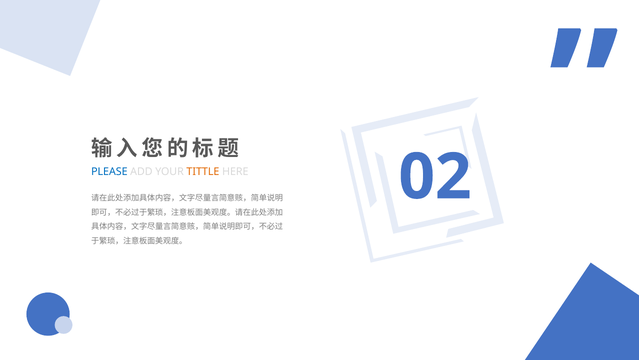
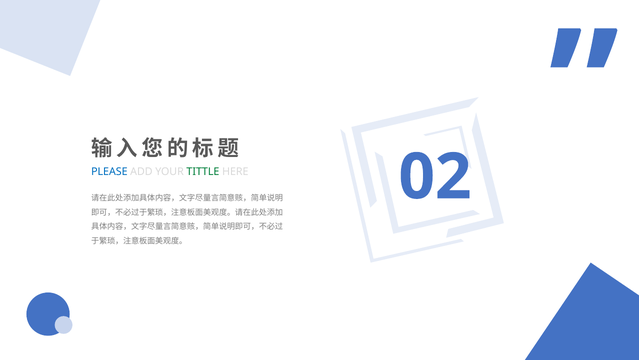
TITTLE colour: orange -> green (203, 172)
